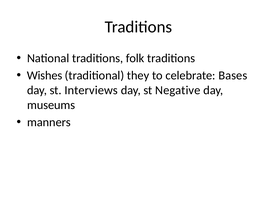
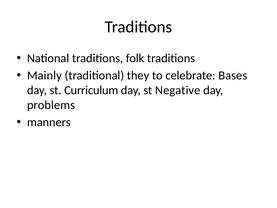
Wishes: Wishes -> Mainly (44, 75)
Interviews: Interviews -> Curriculum (91, 90)
museums: museums -> problems (51, 105)
